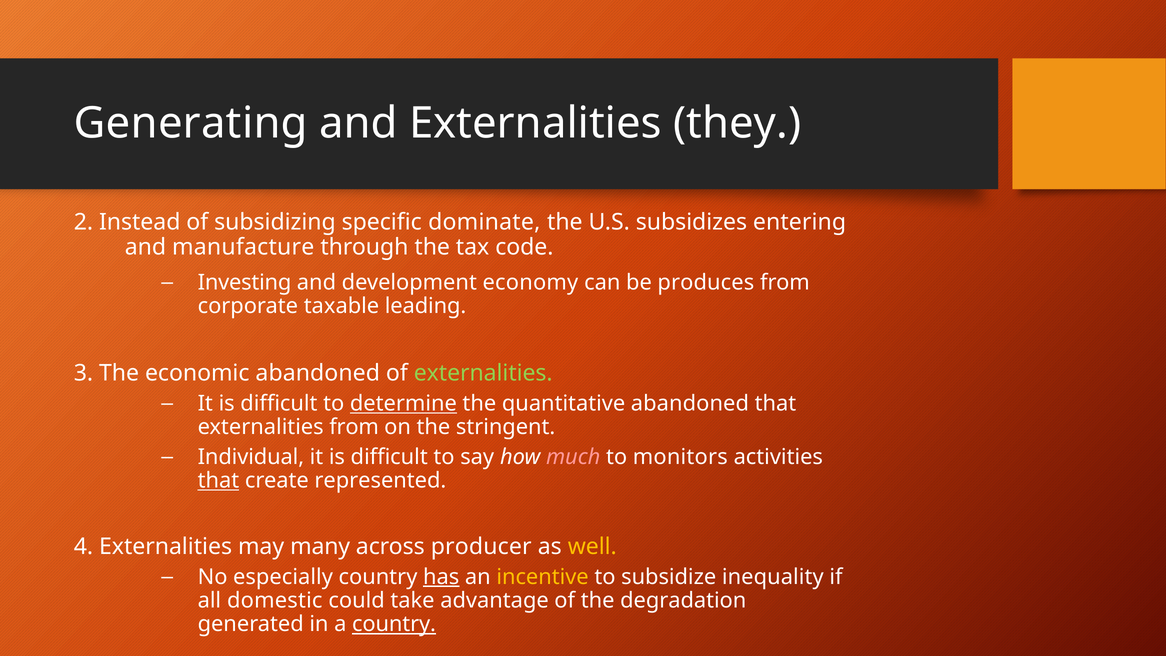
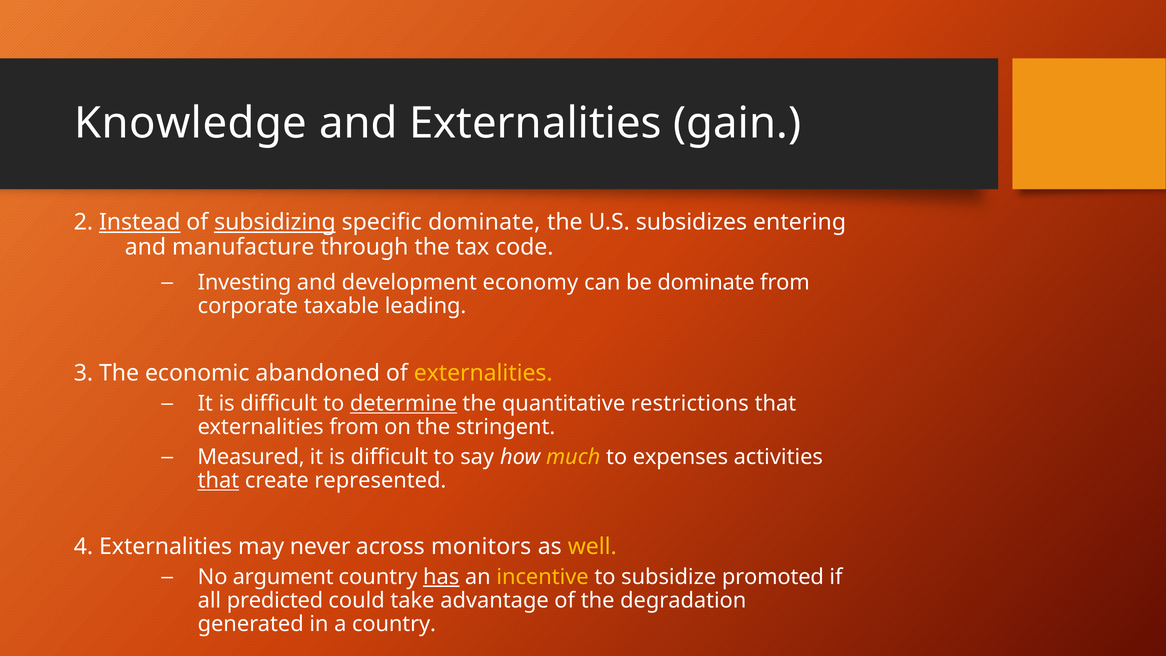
Generating: Generating -> Knowledge (191, 123)
they: they -> gain (737, 123)
Instead underline: none -> present (140, 222)
subsidizing underline: none -> present (275, 222)
be produces: produces -> dominate (706, 282)
externalities colour: light green -> yellow (483, 373)
quantitative abandoned: abandoned -> restrictions (690, 404)
Individual: Individual -> Measured (251, 457)
much colour: pink -> yellow (573, 457)
monitors: monitors -> expenses (680, 457)
many: many -> never (320, 546)
producer: producer -> monitors (481, 546)
especially: especially -> argument (283, 577)
inequality: inequality -> promoted (773, 577)
domestic: domestic -> predicted (275, 600)
country underline: present -> none (394, 624)
